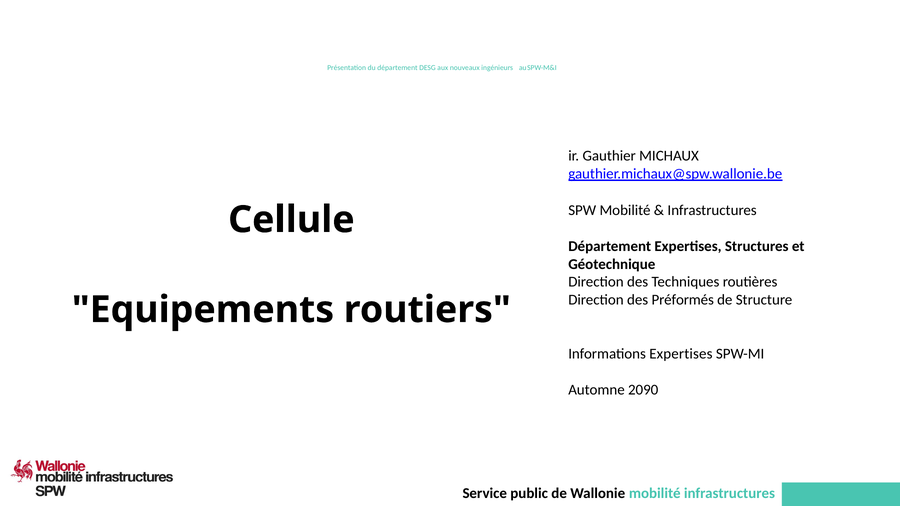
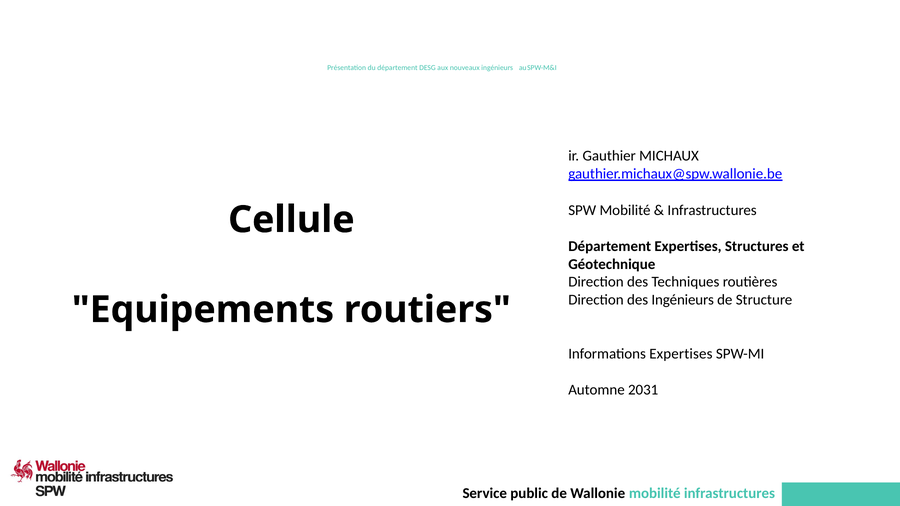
des Préformés: Préformés -> Ingénieurs (683, 300)
2090: 2090 -> 2031 (643, 390)
